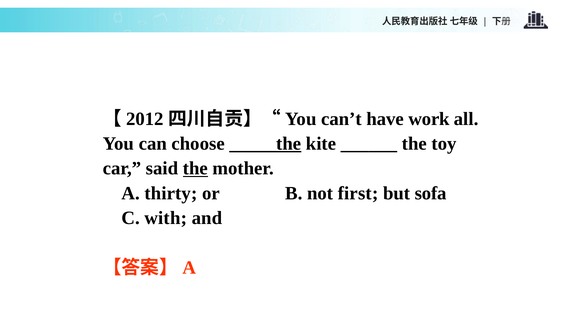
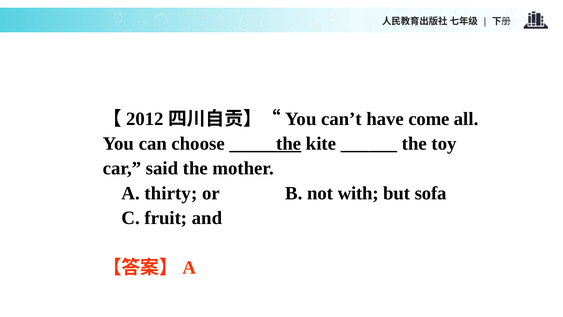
work: work -> come (429, 119)
the underline: present -> none (195, 168)
first: first -> with (358, 193)
with: with -> fruit (166, 218)
